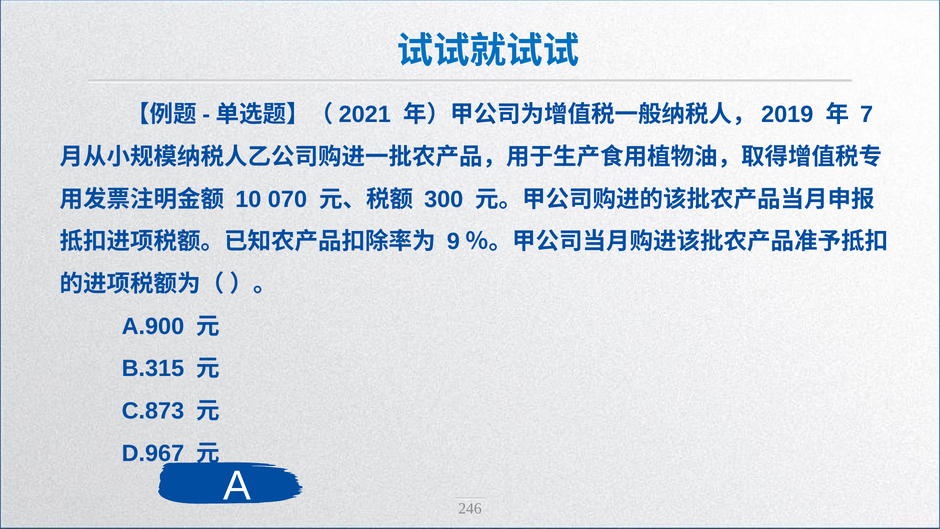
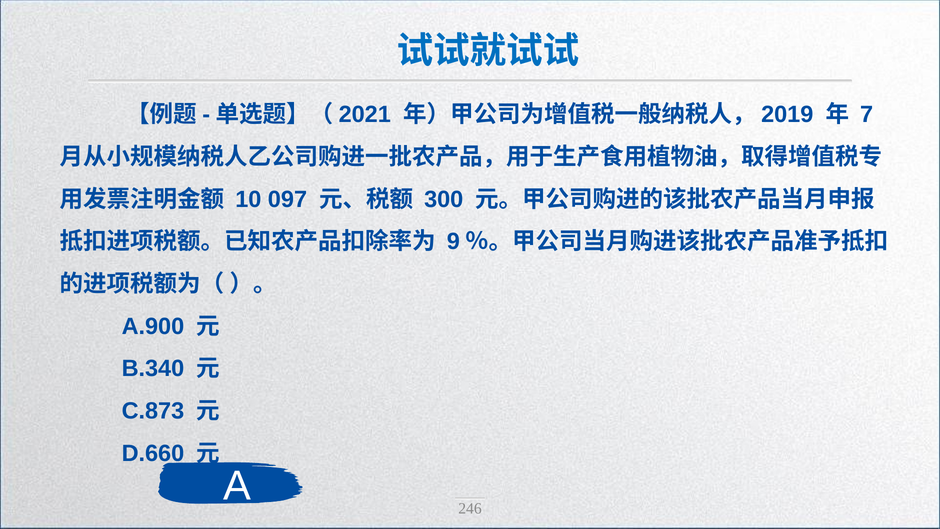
070: 070 -> 097 (287, 199)
B.315: B.315 -> B.340 (153, 368)
D.967: D.967 -> D.660 (153, 453)
